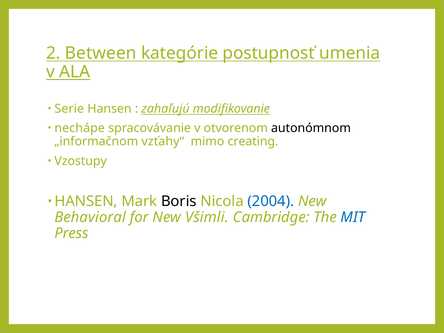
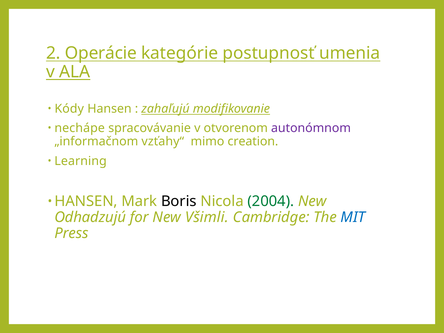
Between: Between -> Operácie (101, 53)
Serie: Serie -> Kódy (69, 109)
autonómnom colour: black -> purple (311, 128)
creating: creating -> creation (253, 142)
Vzostupy: Vzostupy -> Learning (81, 161)
2004 colour: blue -> green (271, 201)
Behavioral: Behavioral -> Odhadzujú (90, 217)
